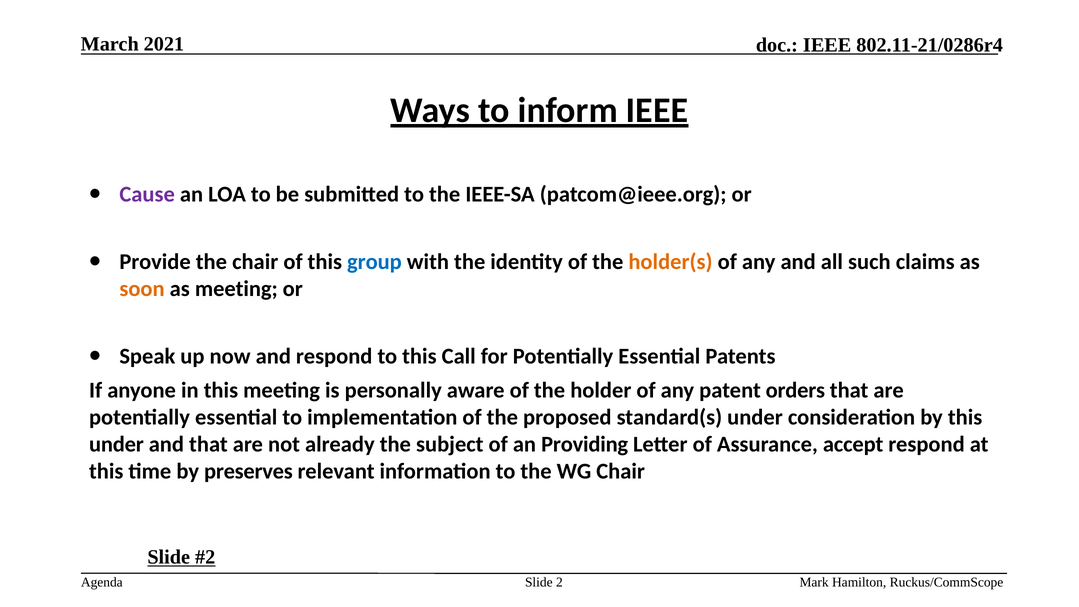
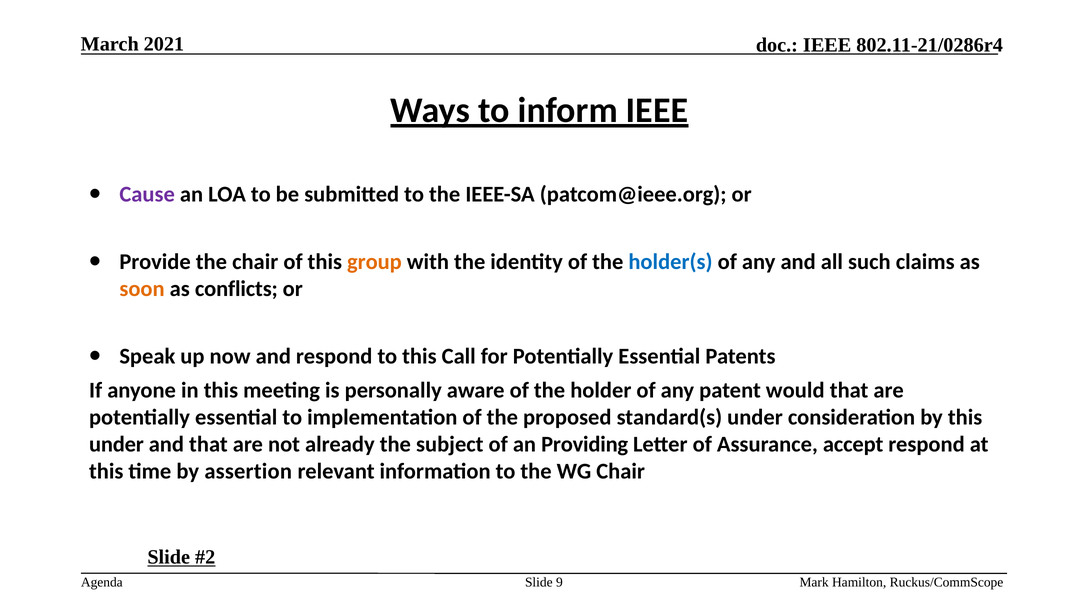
group colour: blue -> orange (374, 262)
holder(s colour: orange -> blue (670, 262)
as meeting: meeting -> conflicts (236, 289)
orders: orders -> would (795, 390)
preserves: preserves -> assertion (248, 471)
2: 2 -> 9 (559, 582)
